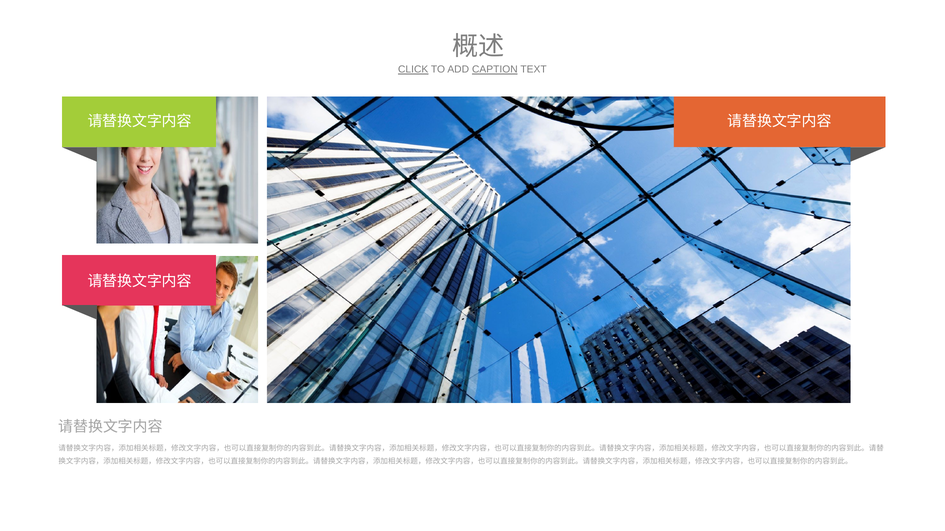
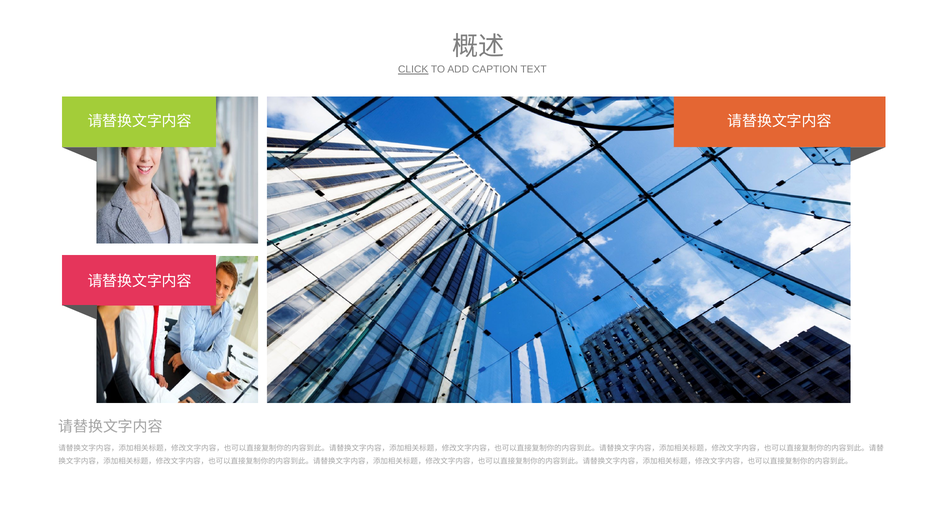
CAPTION underline: present -> none (495, 70)
